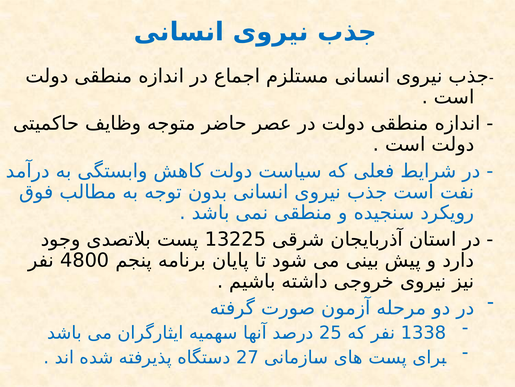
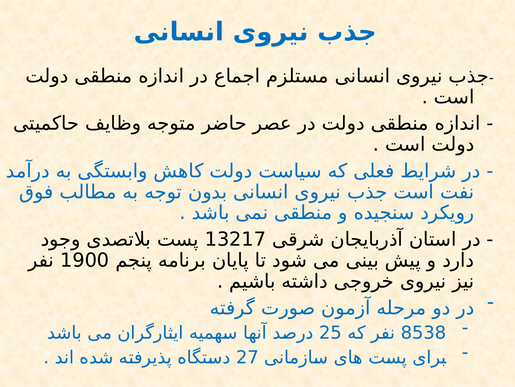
13225: 13225 -> 13217 (235, 239)
4800: 4800 -> 1900 (85, 260)
1338: 1338 -> 8538 (424, 332)
